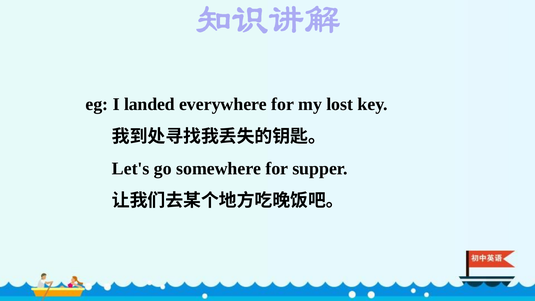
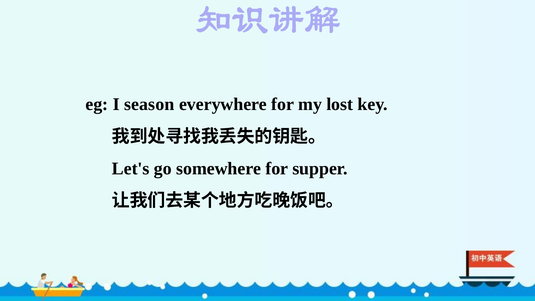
landed: landed -> season (149, 104)
